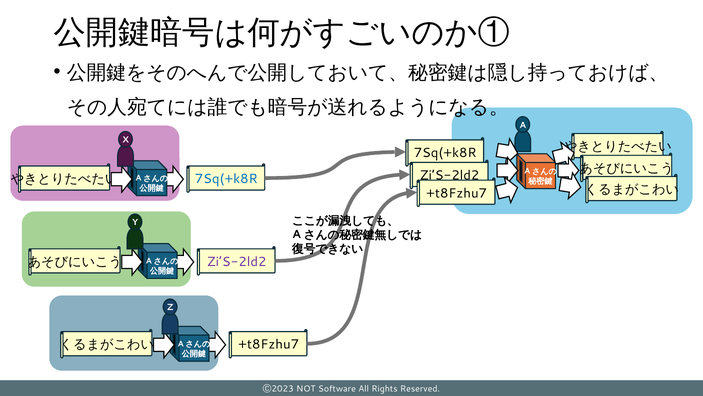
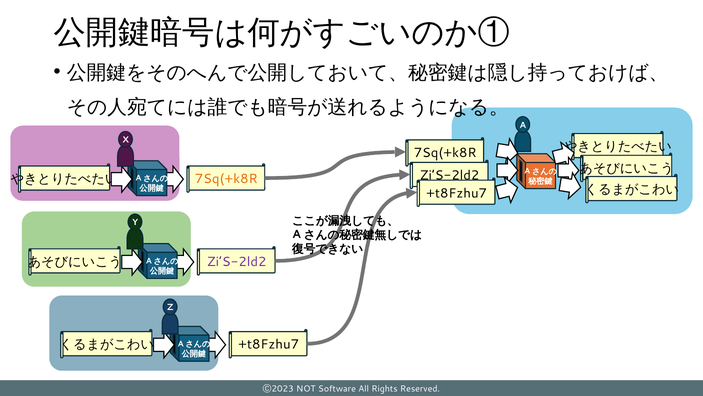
7Sq(+k8R colour: blue -> orange (226, 179)
